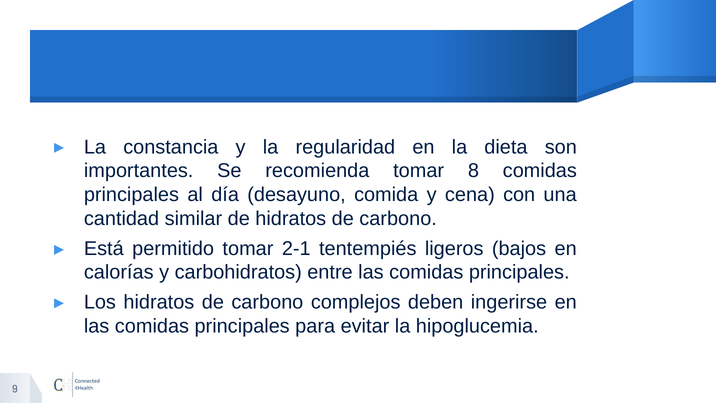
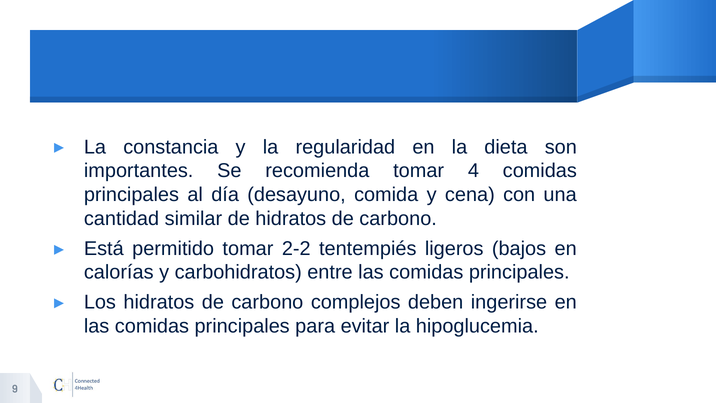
8: 8 -> 4 (473, 171)
2-1: 2-1 -> 2-2 (296, 248)
